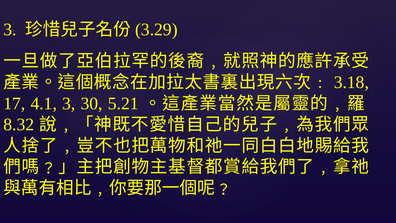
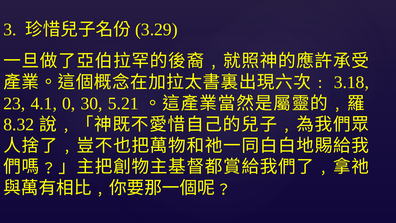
17: 17 -> 23 (14, 103)
4.1 3: 3 -> 0 (69, 103)
